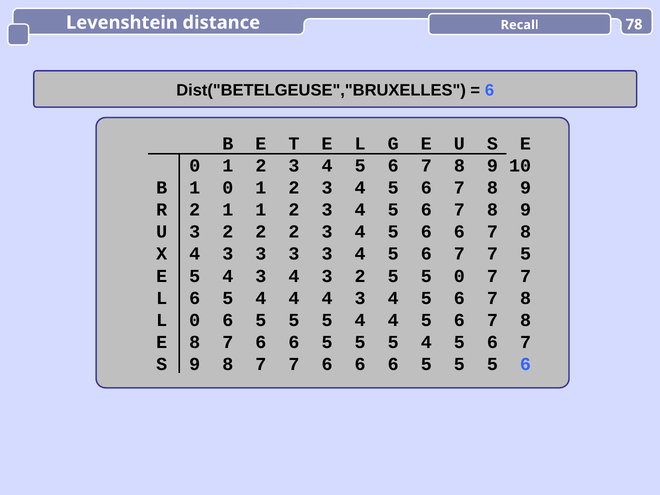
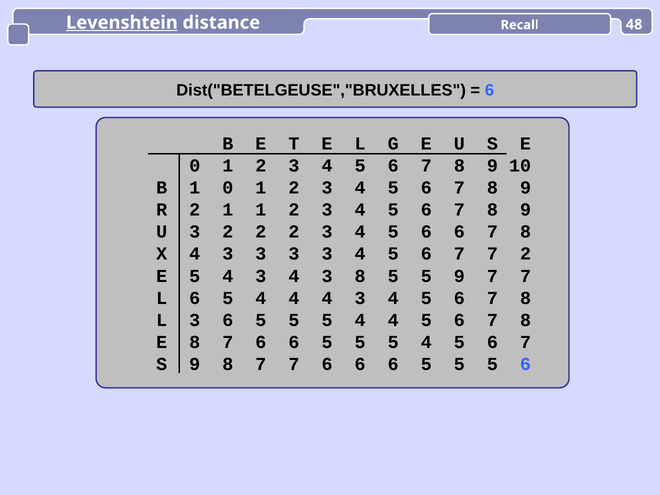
Levenshtein underline: none -> present (122, 23)
78: 78 -> 48 (634, 25)
7 5: 5 -> 2 (526, 254)
4 3 2: 2 -> 8 (360, 276)
5 0: 0 -> 9 (459, 276)
L 0: 0 -> 3 (195, 320)
